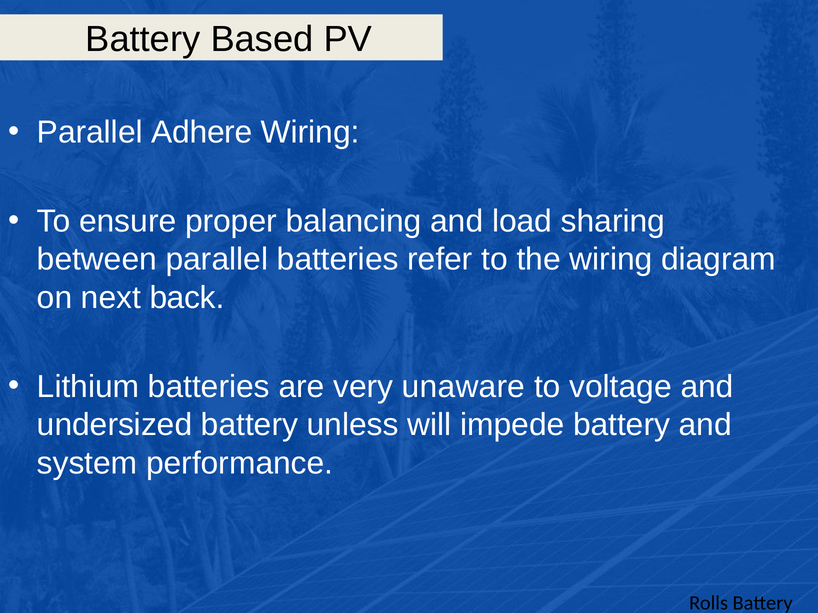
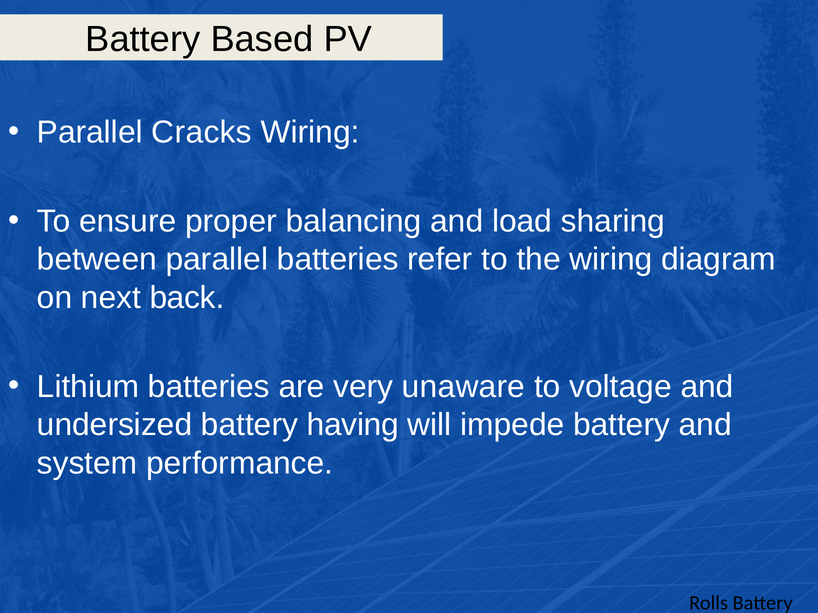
Adhere: Adhere -> Cracks (202, 132)
unless: unless -> having (353, 425)
